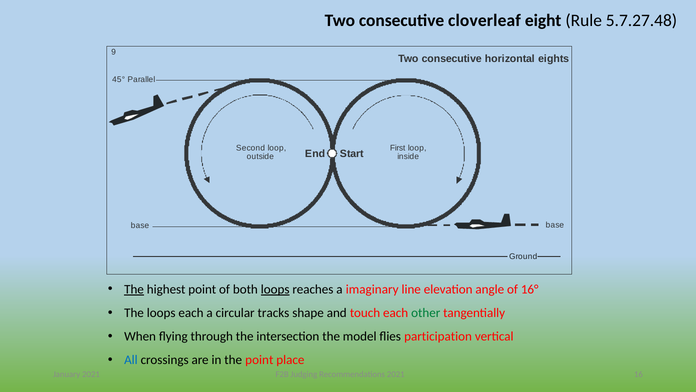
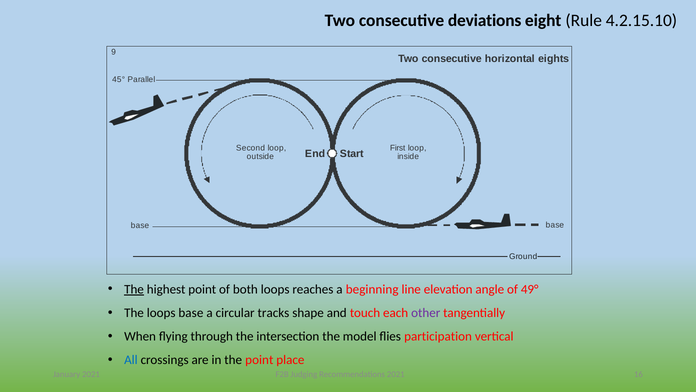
cloverleaf: cloverleaf -> deviations (485, 20)
5.7.27.48: 5.7.27.48 -> 4.2.15.10 (641, 20)
loops underline: present -> none (275, 289)
imaginary: imaginary -> beginning (372, 289)
16°: 16° -> 49° (530, 289)
loops each: each -> base (191, 312)
other colour: green -> purple (426, 312)
